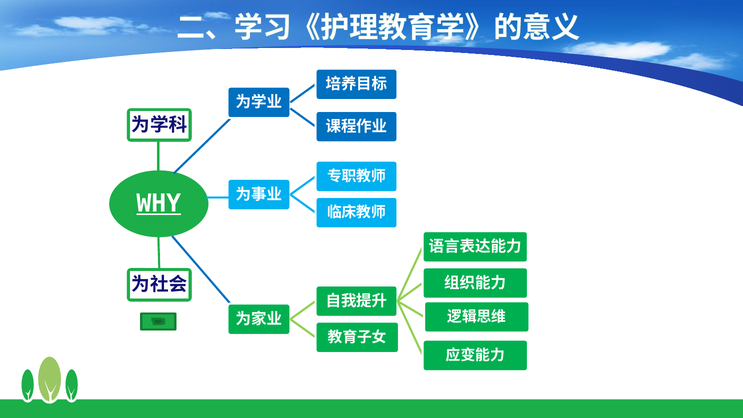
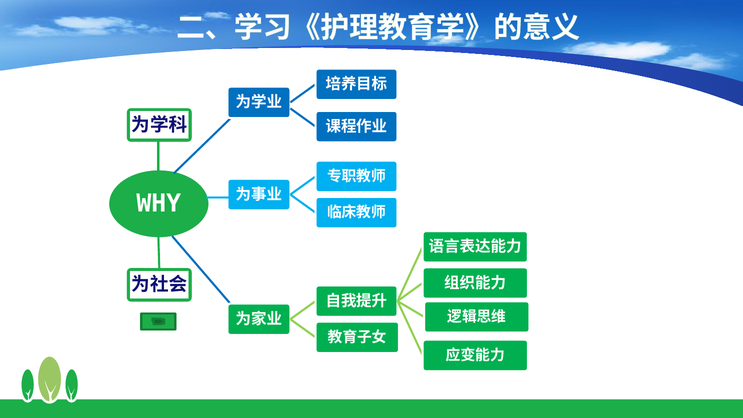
WHY underline: present -> none (159, 204)
